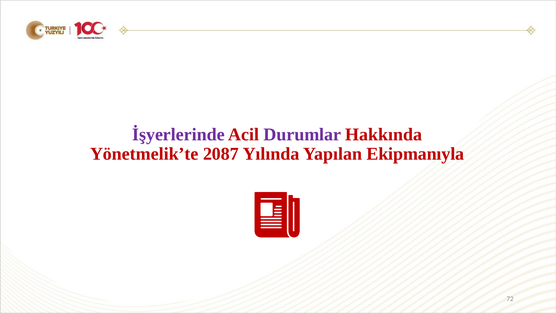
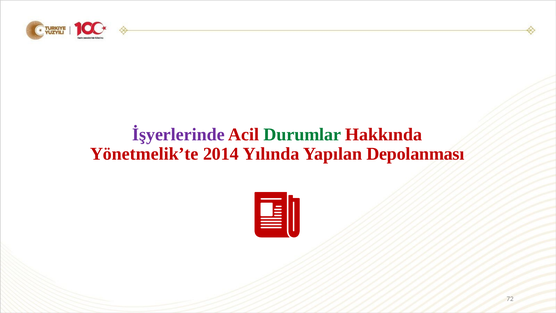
Durumlar colour: purple -> green (302, 134)
2087: 2087 -> 2014 (221, 154)
Ekipmanıyla: Ekipmanıyla -> Depolanması (415, 154)
